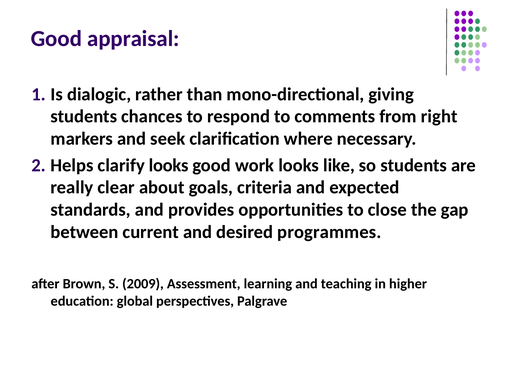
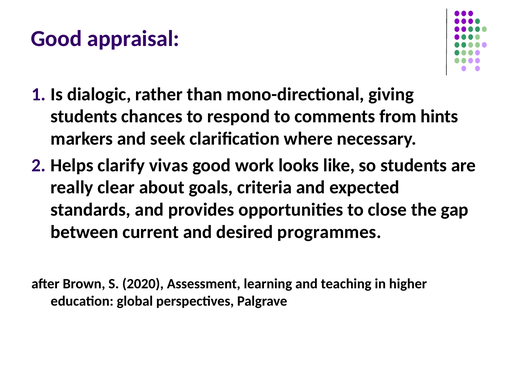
right: right -> hints (439, 116)
clarify looks: looks -> vivas (169, 165)
2009: 2009 -> 2020 (143, 284)
